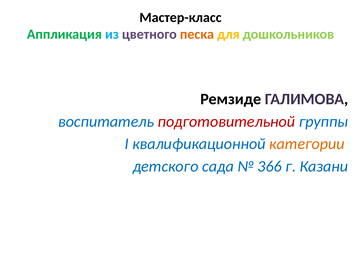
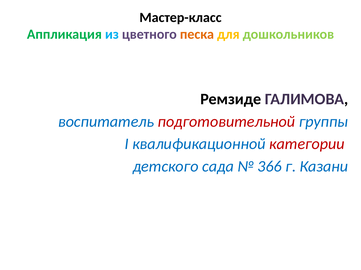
категории colour: orange -> red (307, 144)
